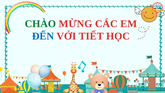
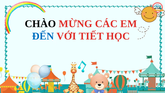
CHÀO colour: green -> black (40, 24)
